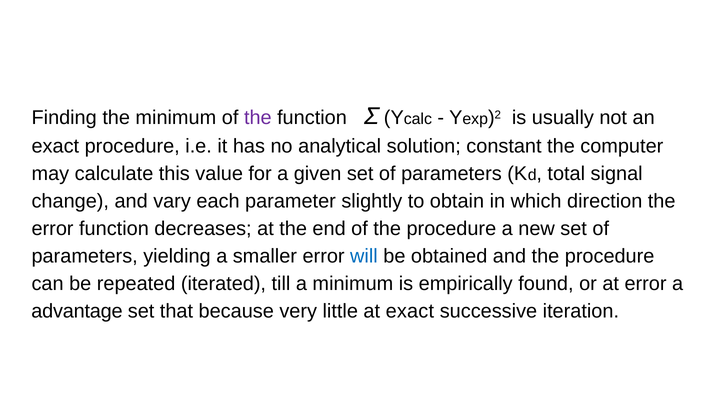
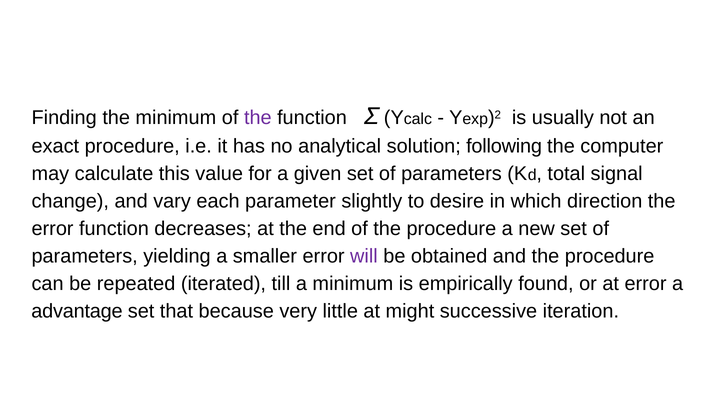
constant: constant -> following (504, 146)
obtain: obtain -> desire (457, 201)
will colour: blue -> purple (364, 256)
at exact: exact -> might (410, 311)
